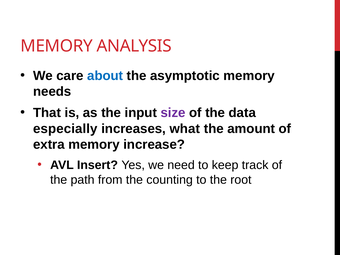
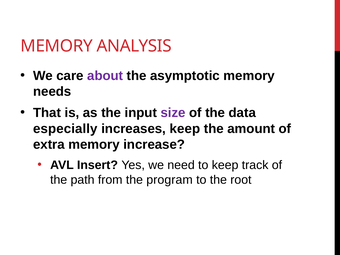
about colour: blue -> purple (105, 76)
increases what: what -> keep (185, 129)
counting: counting -> program (170, 180)
